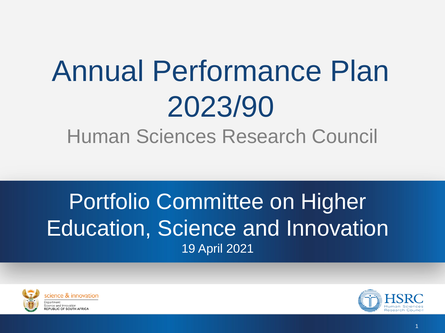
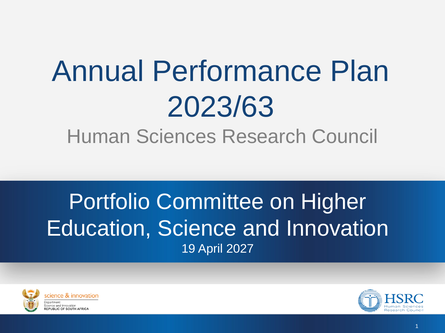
2023/90: 2023/90 -> 2023/63 (221, 107)
2021: 2021 -> 2027 (240, 249)
